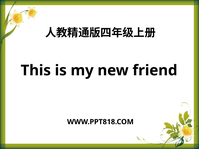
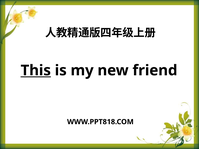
This underline: none -> present (36, 71)
